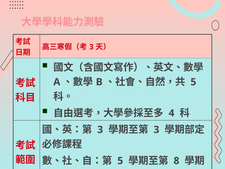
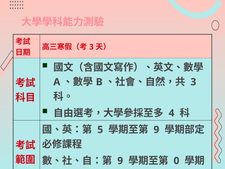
5: 5 -> 3 (193, 82)
3: 3 -> 5 (100, 129)
3: 3 -> 9 (156, 129)
5: 5 -> 9 (120, 161)
8: 8 -> 0 (176, 161)
